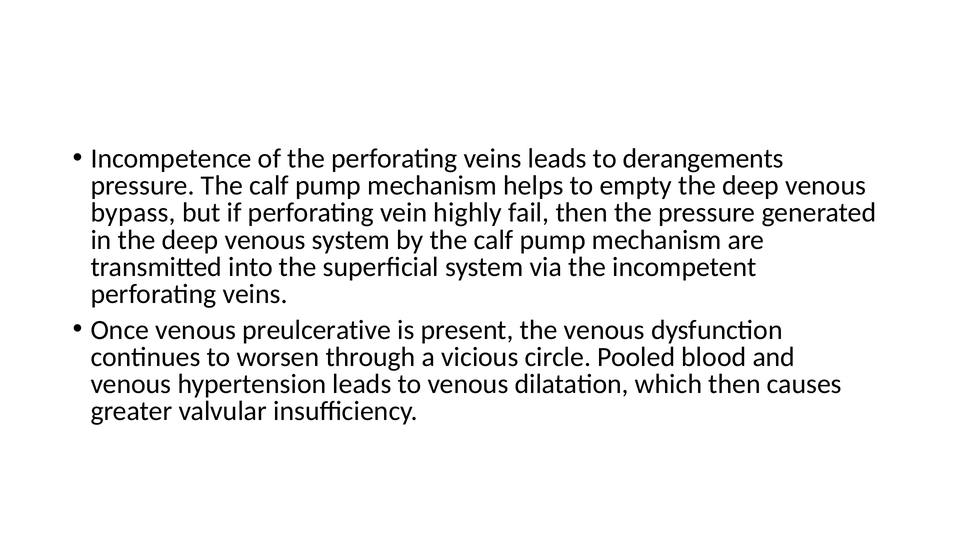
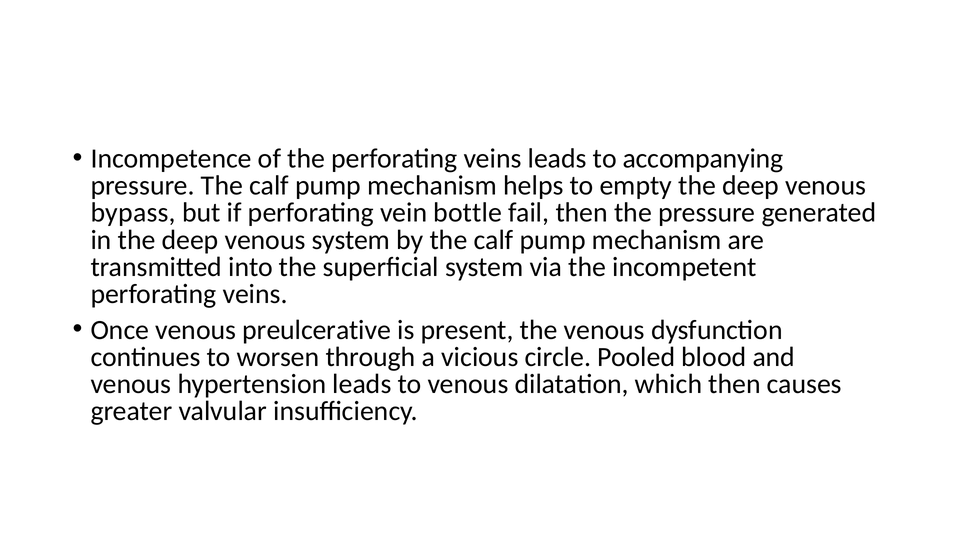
derangements: derangements -> accompanying (703, 159)
highly: highly -> bottle (468, 213)
